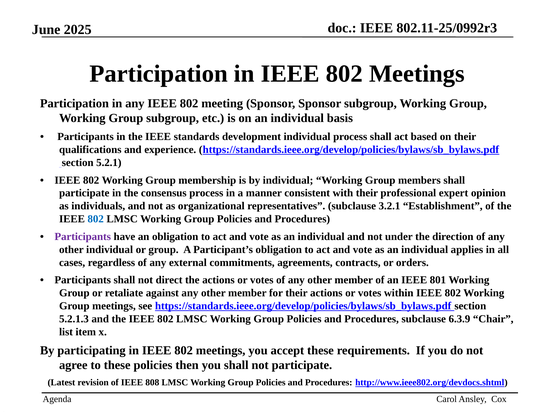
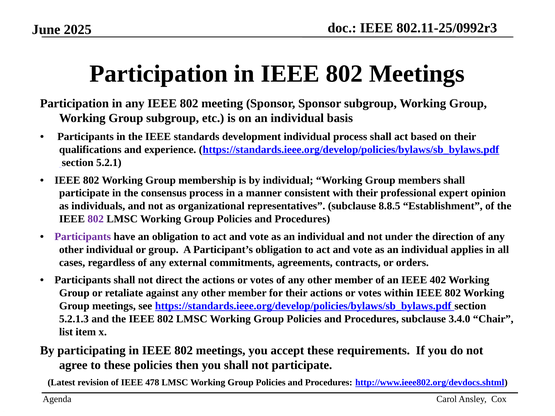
3.2.1: 3.2.1 -> 8.8.5 (389, 206)
802 colour: blue -> purple (96, 219)
801: 801 -> 402 (438, 280)
6.3.9: 6.3.9 -> 3.4.0 (459, 319)
808: 808 -> 478 (152, 383)
